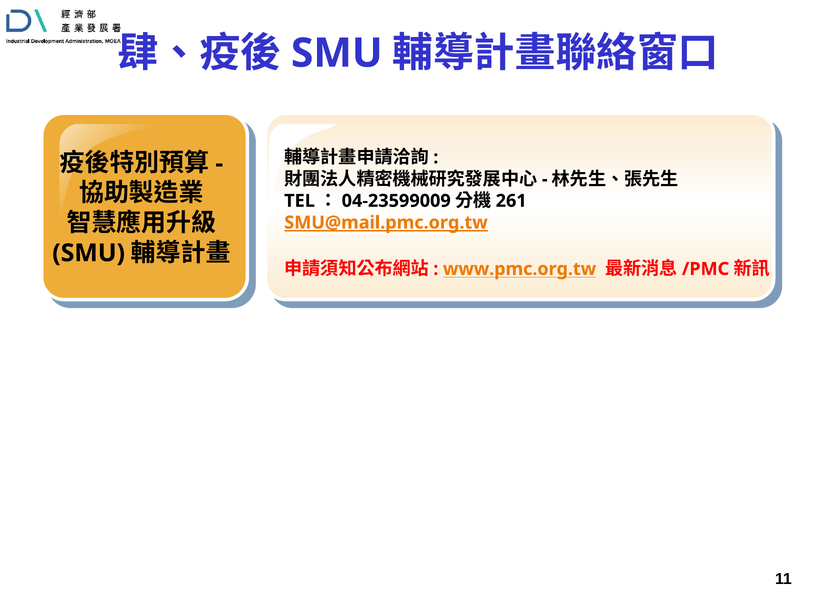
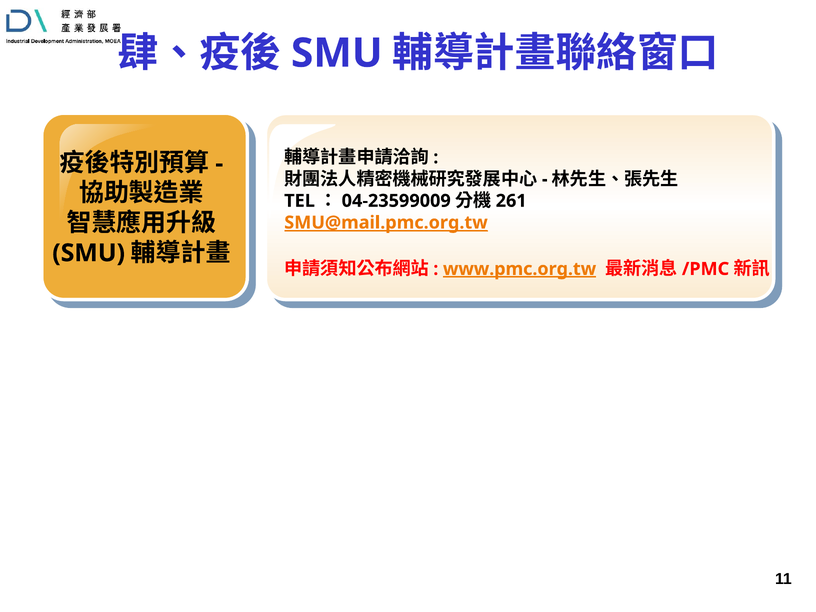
www.pmc.org.tw underline: none -> present (520, 269)
